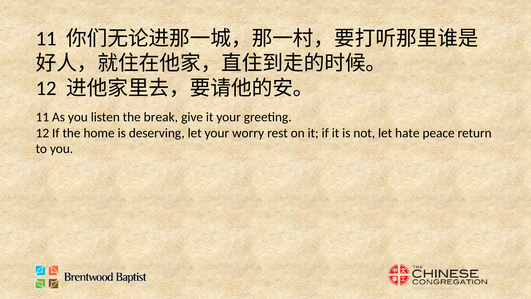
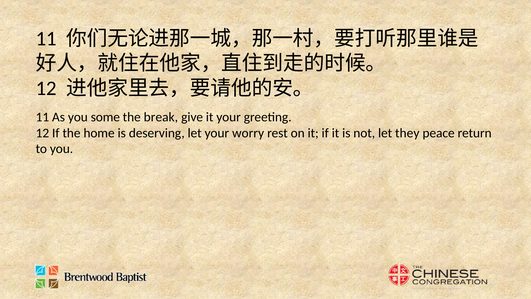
listen: listen -> some (105, 117)
hate: hate -> they (407, 133)
